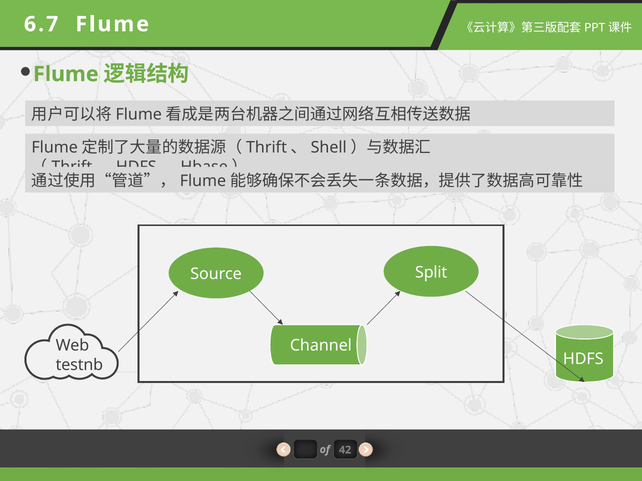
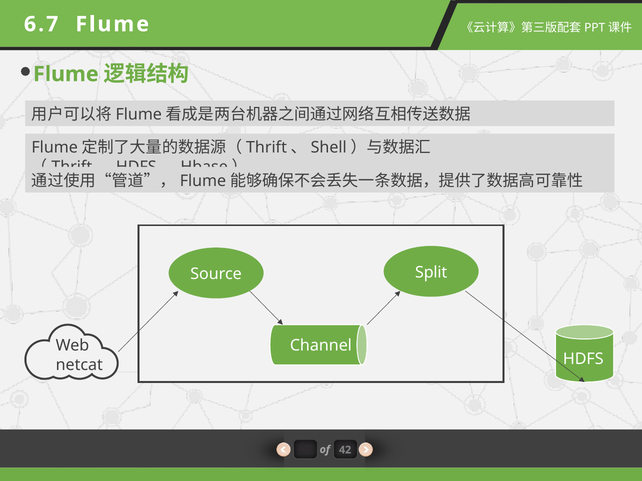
testnb: testnb -> netcat (79, 365)
